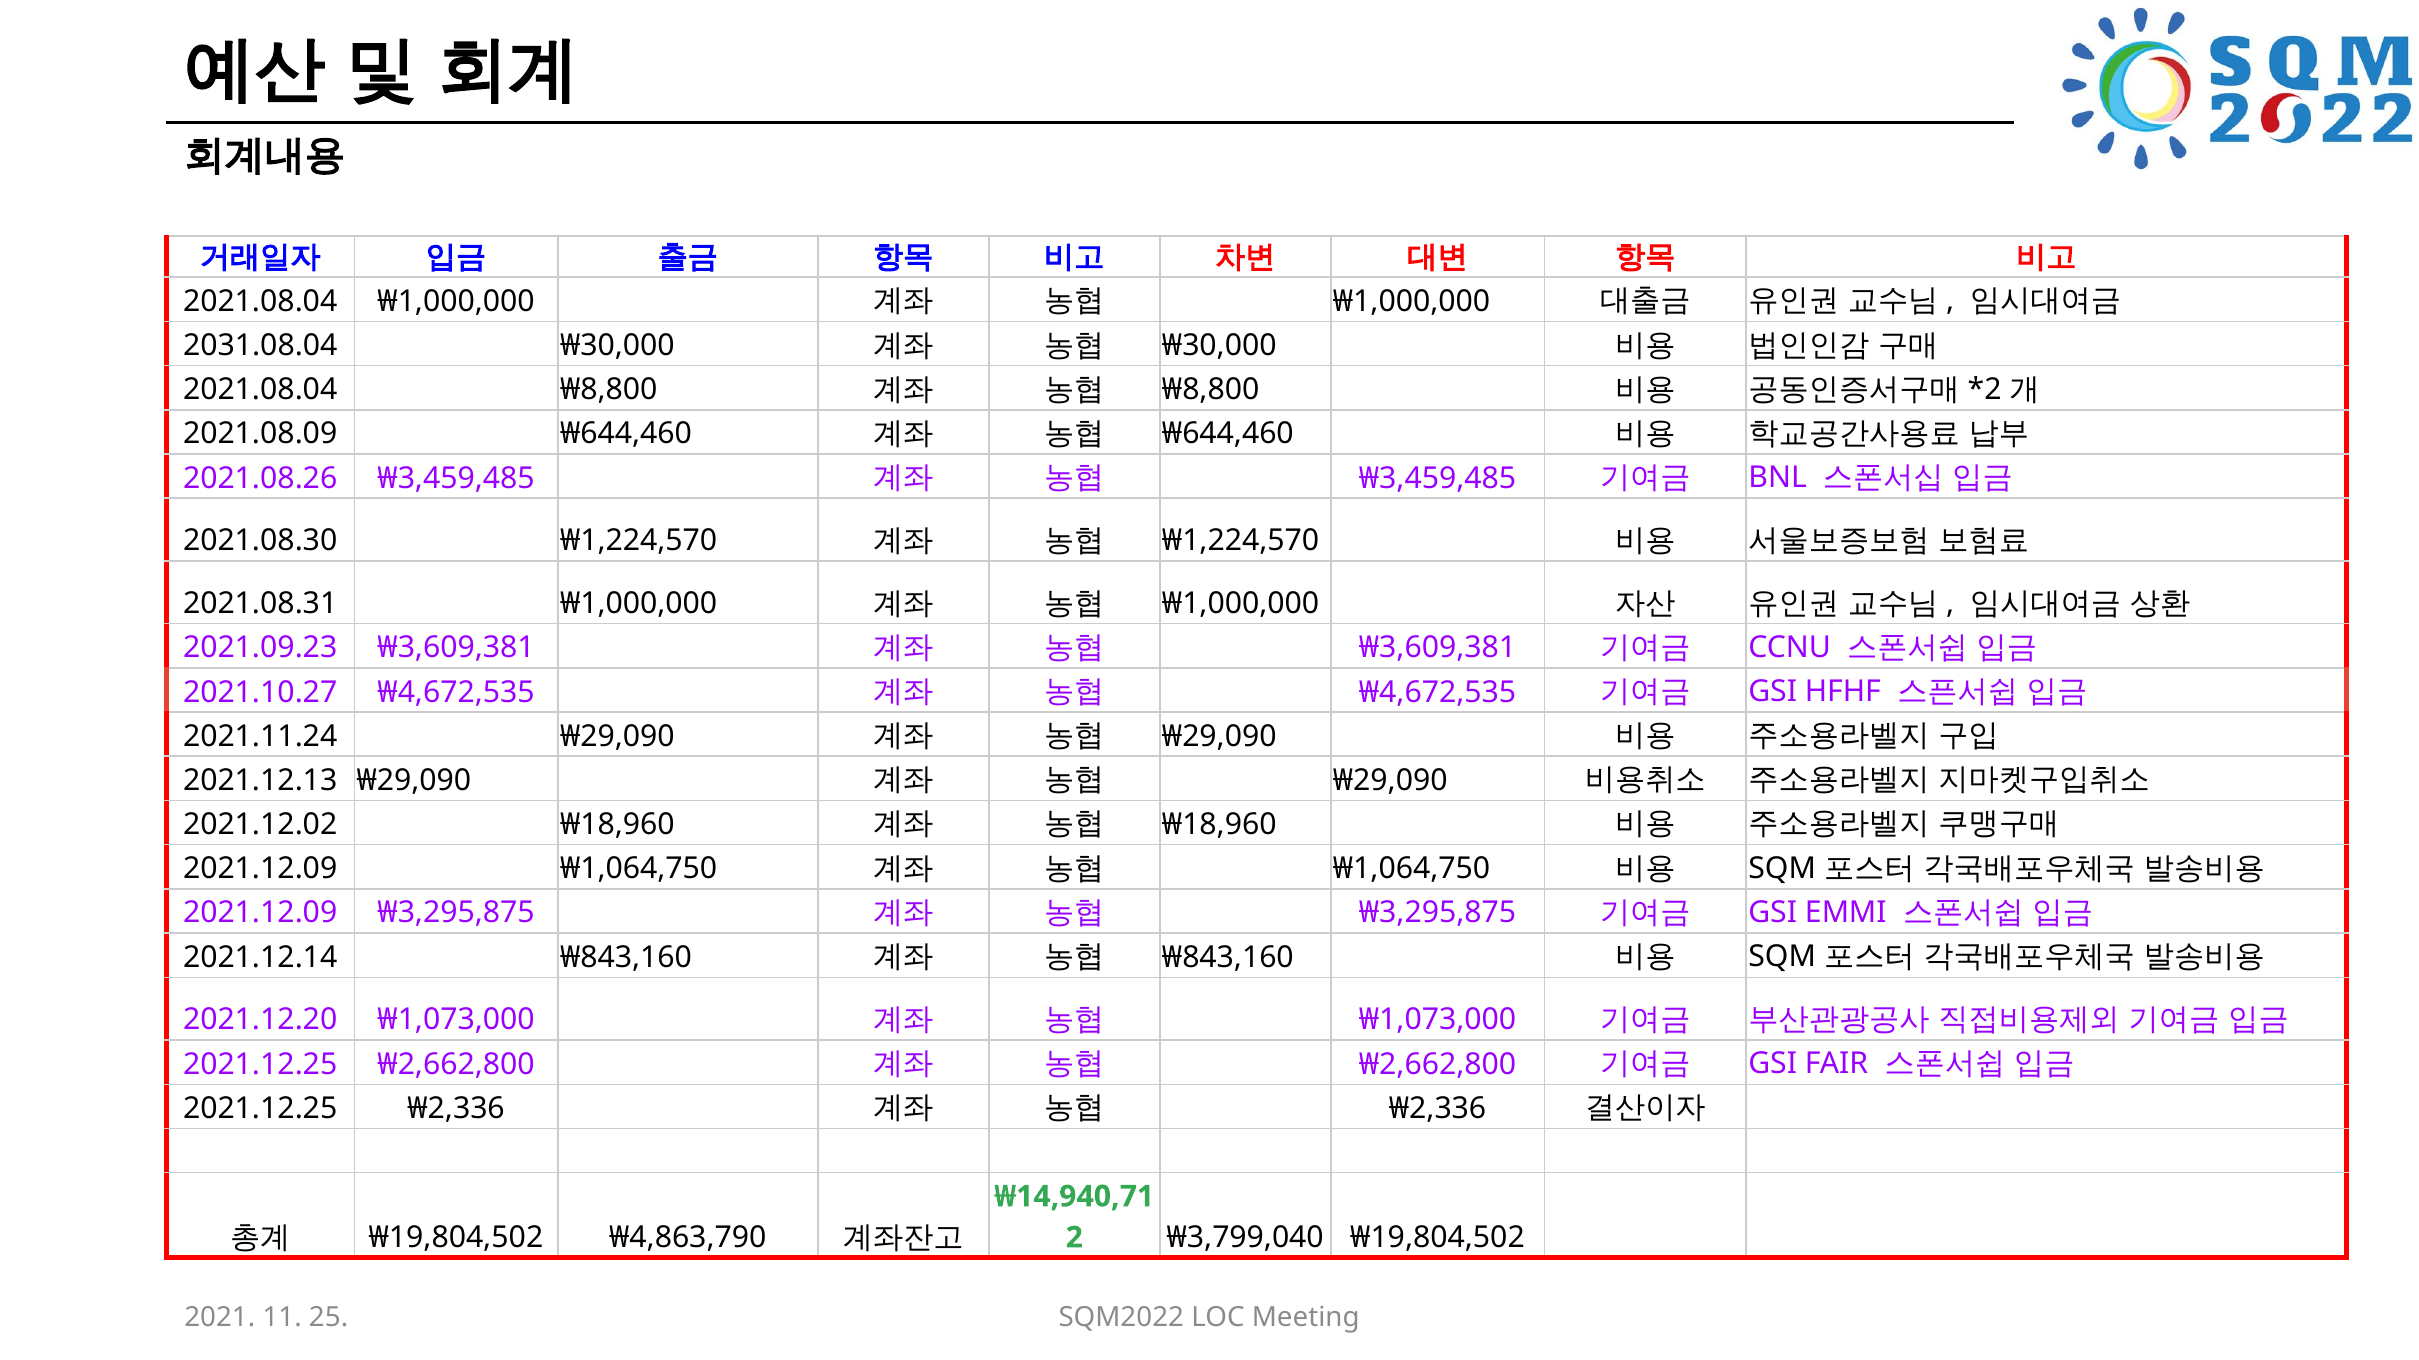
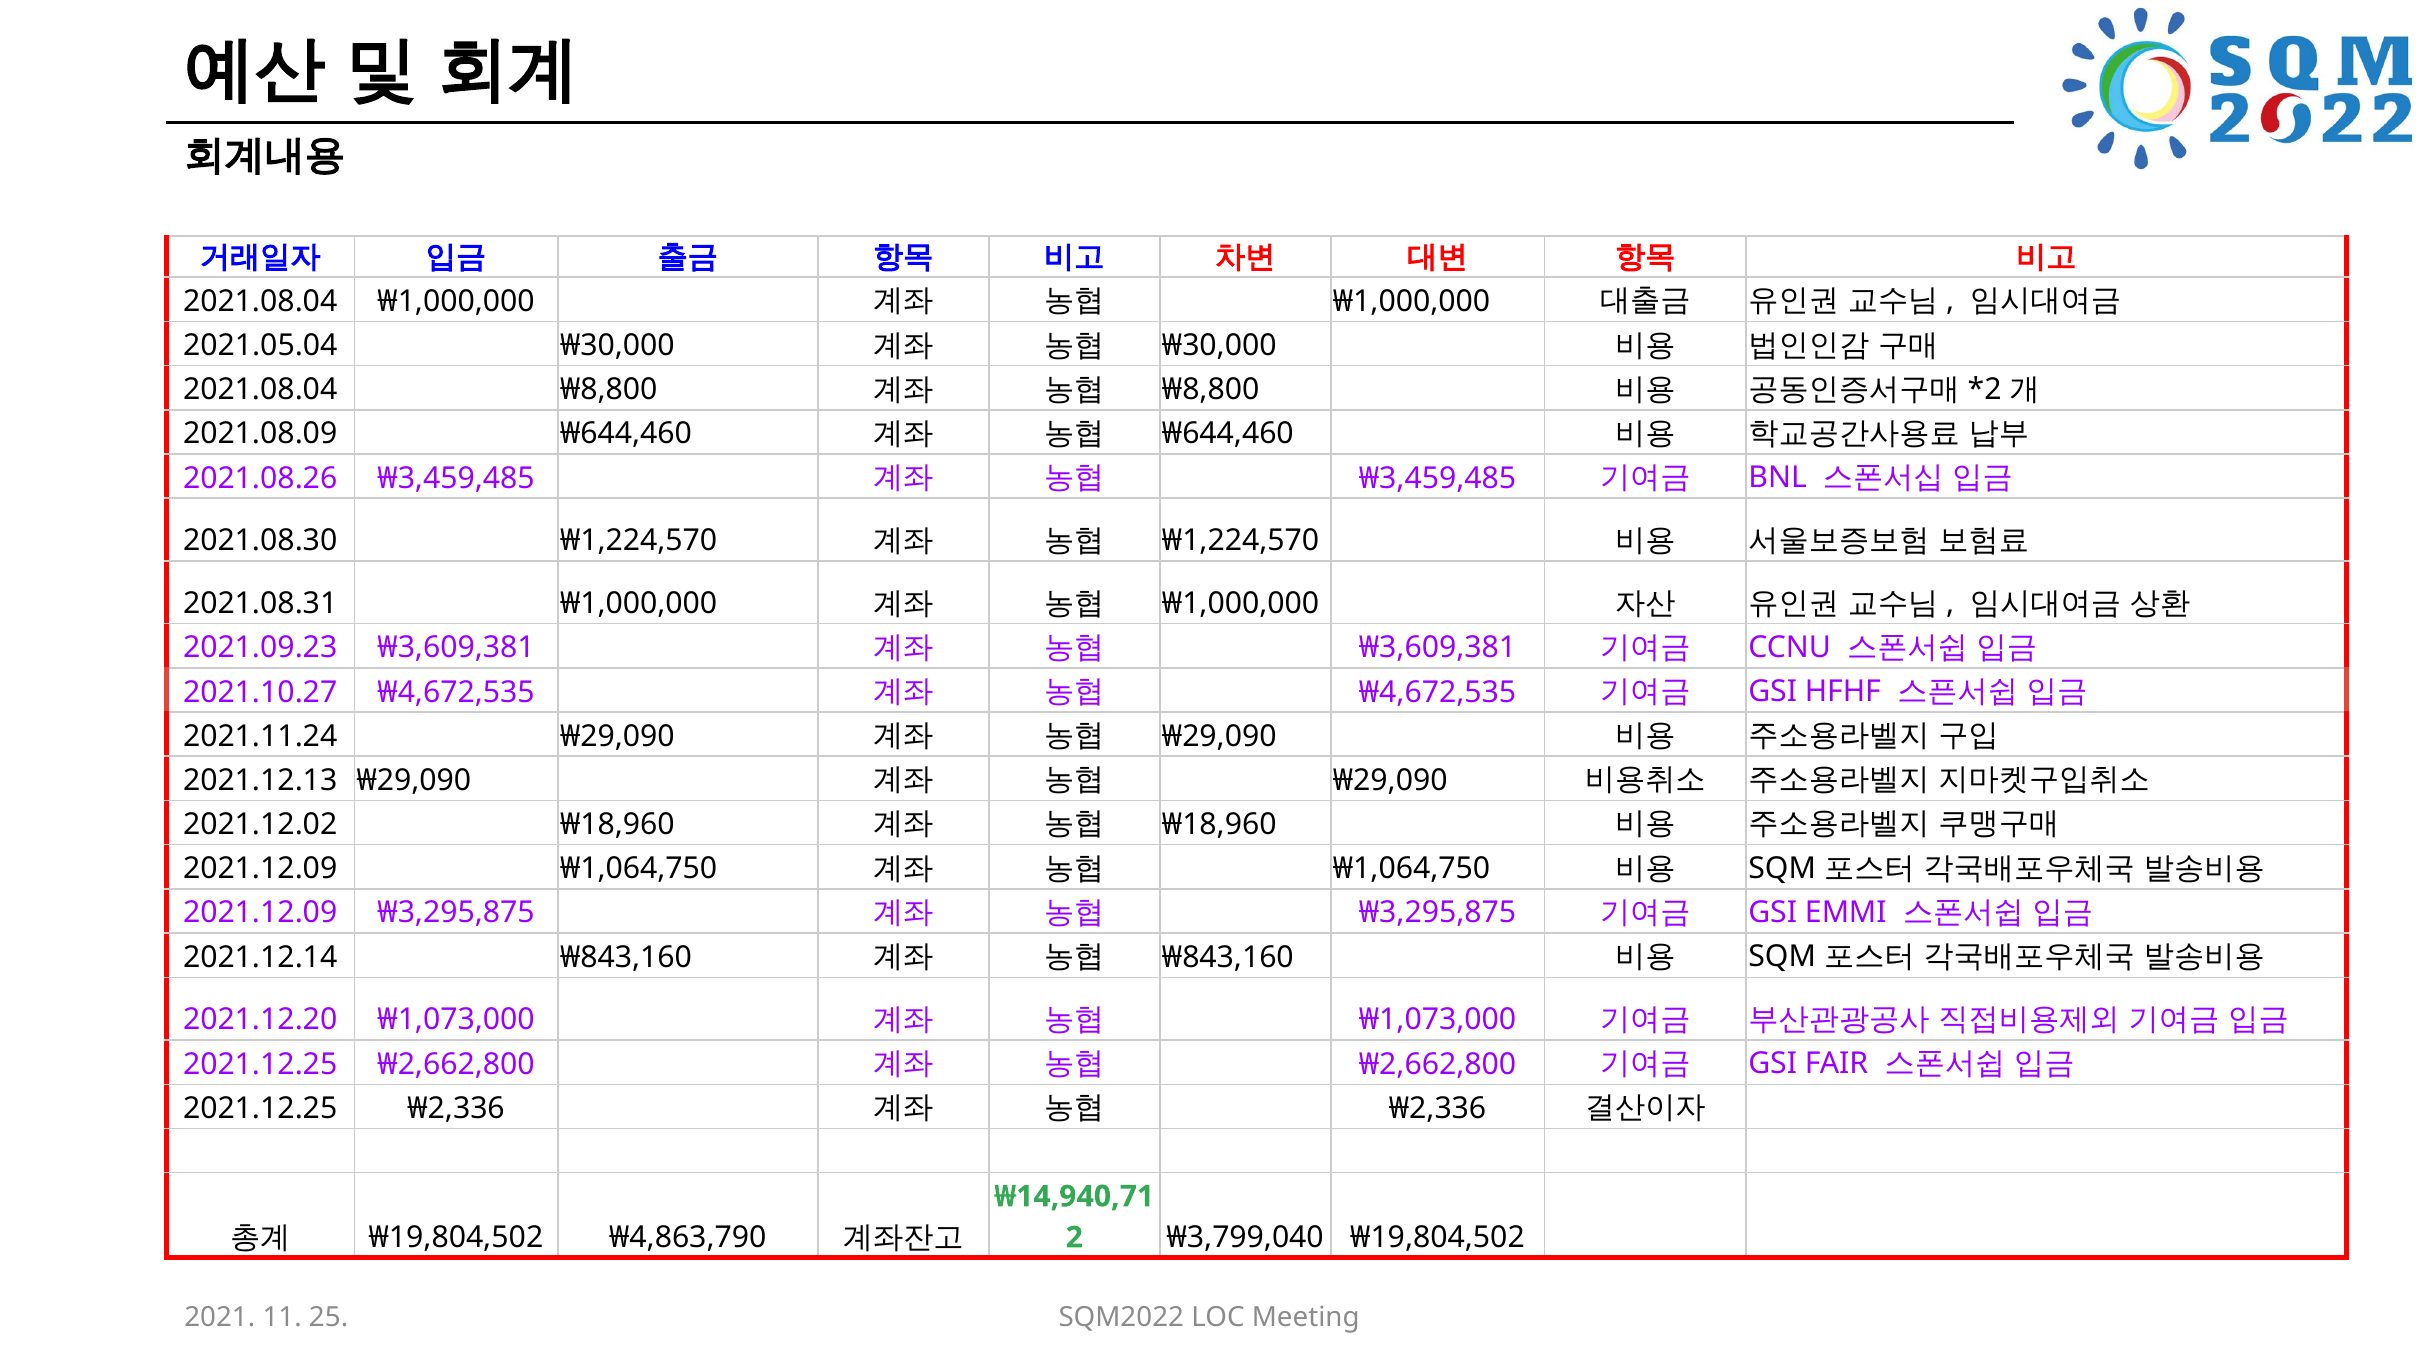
2031.08.04: 2031.08.04 -> 2021.05.04 (260, 346)
